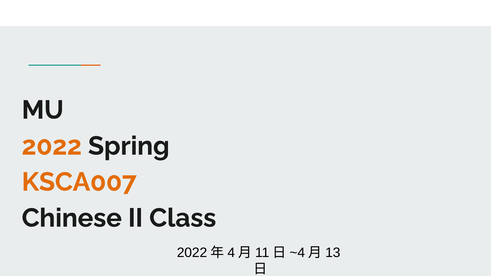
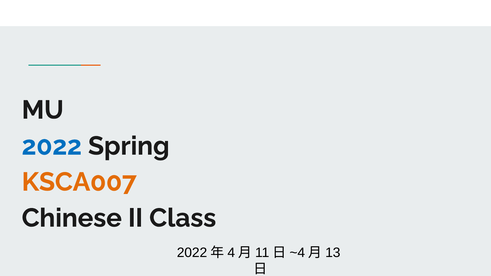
2022 colour: orange -> blue (52, 146)
